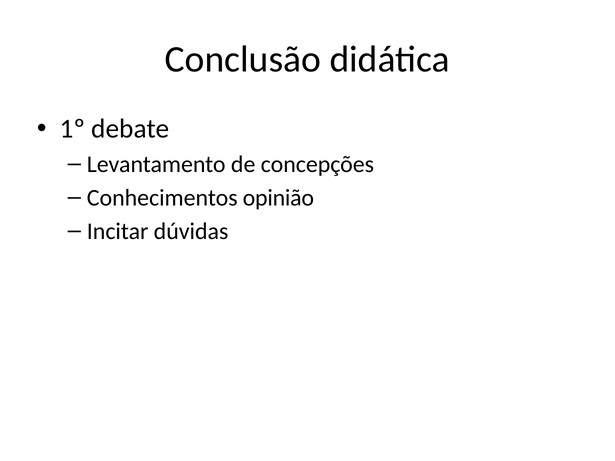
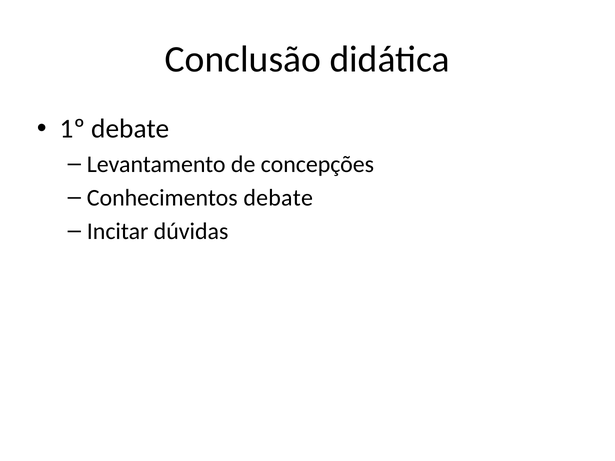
Conhecimentos opinião: opinião -> debate (278, 198)
